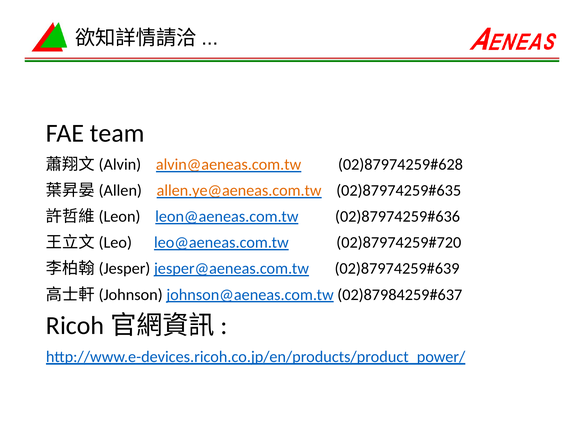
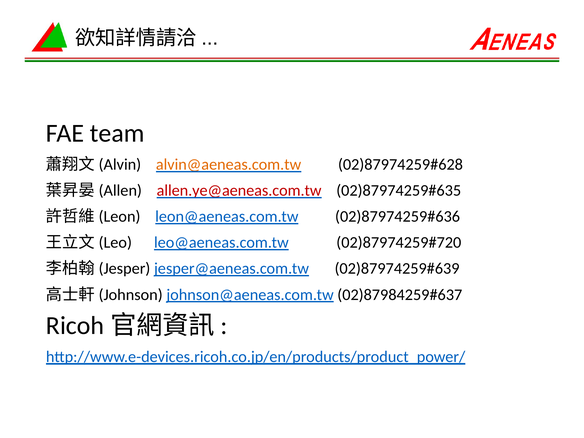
allen.ye@aeneas.com.tw colour: orange -> red (239, 191)
